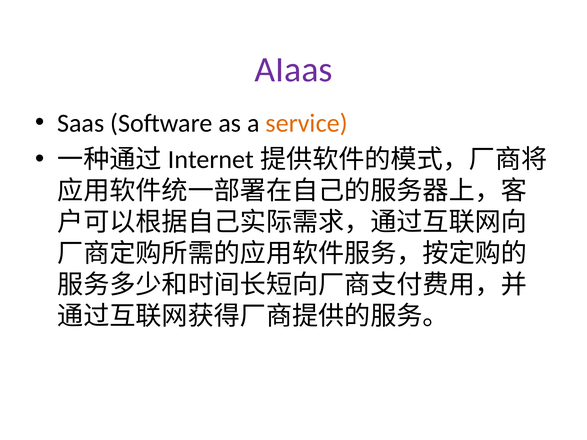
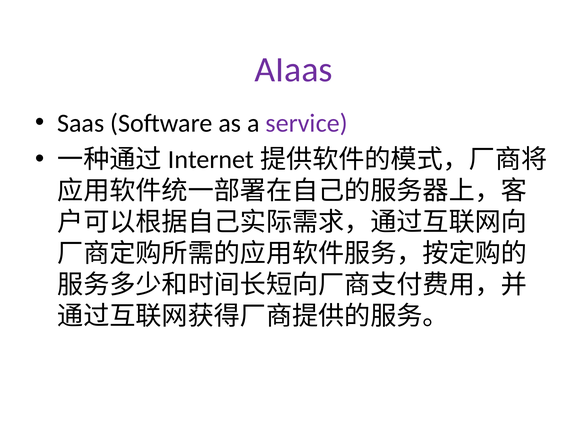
service colour: orange -> purple (307, 123)
